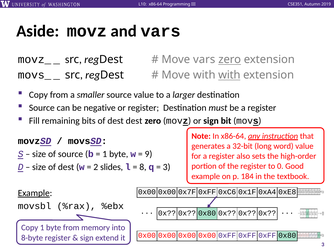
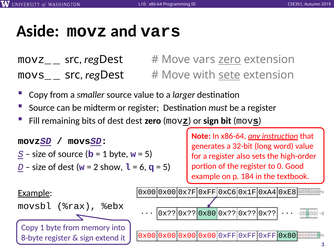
with with: with -> sete (229, 75)
negative: negative -> midterm (100, 108)
9: 9 -> 5 (148, 154)
slides: slides -> show (112, 167)
8: 8 -> 6 (143, 167)
3: 3 -> 5 (167, 167)
